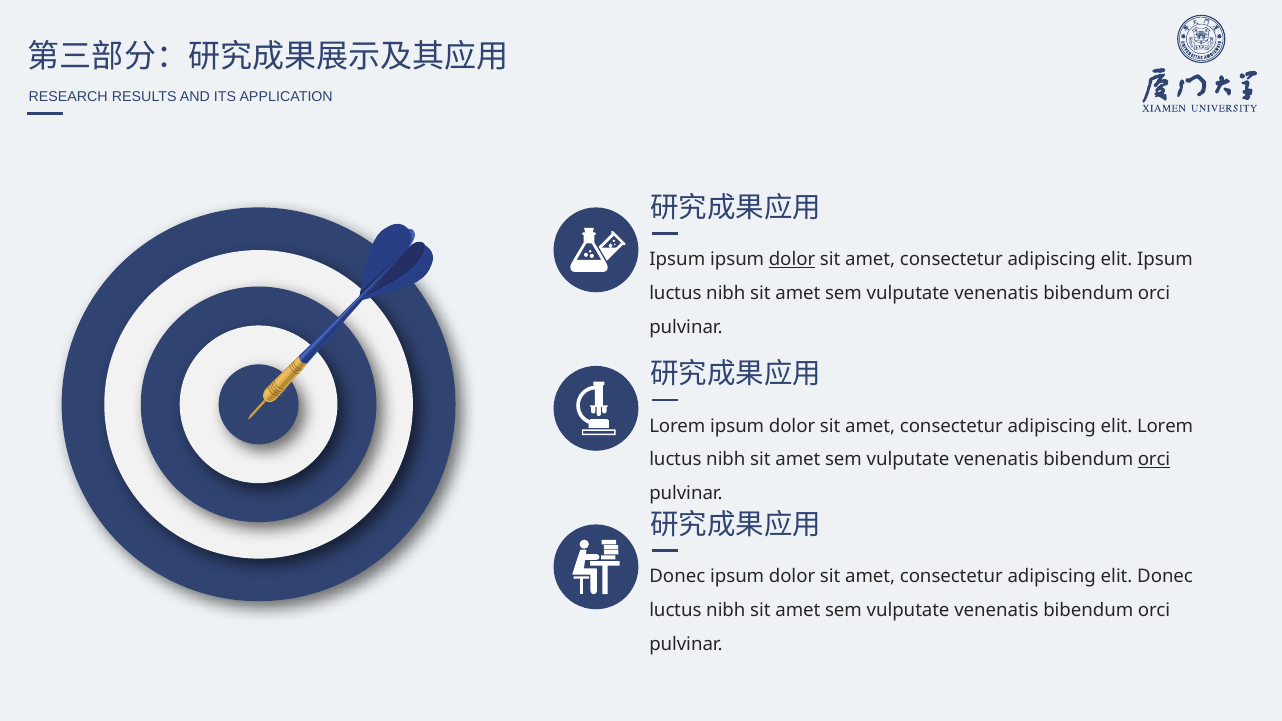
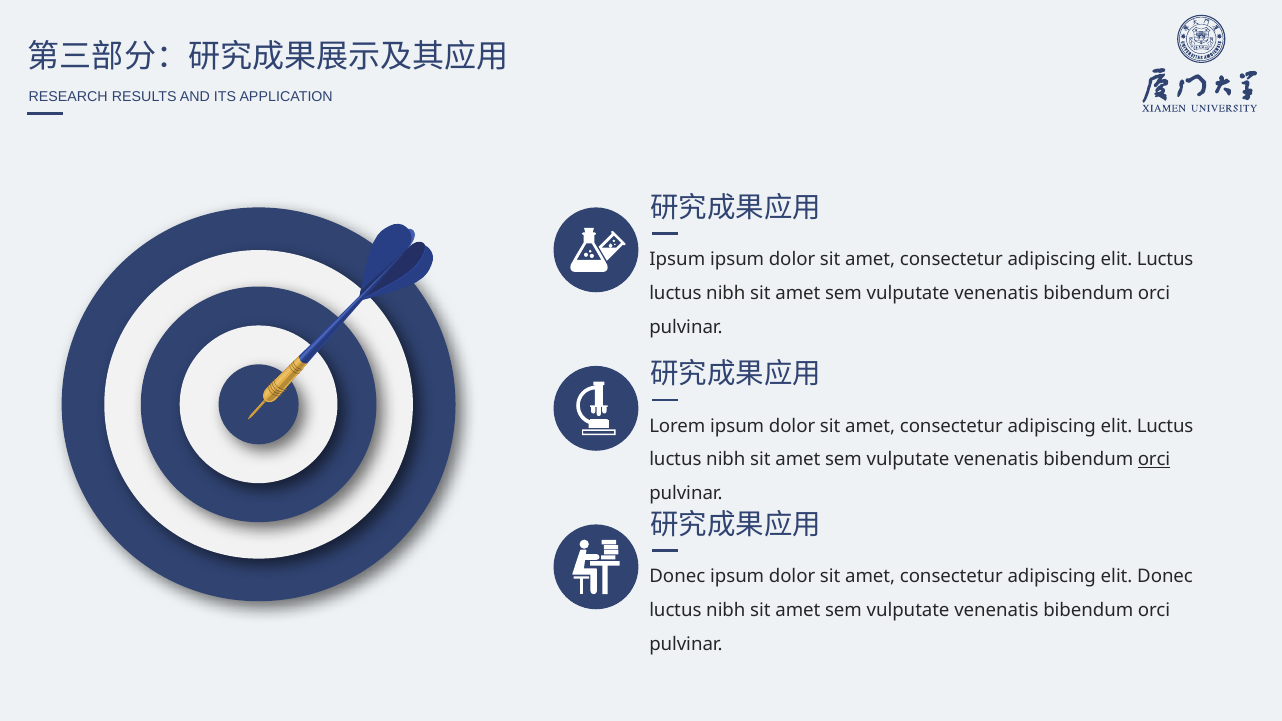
dolor underline: present -> none (792, 260)
Ipsum: Ipsum -> Luctus (1165, 260)
Lorem: Lorem -> Luctus (1165, 426)
